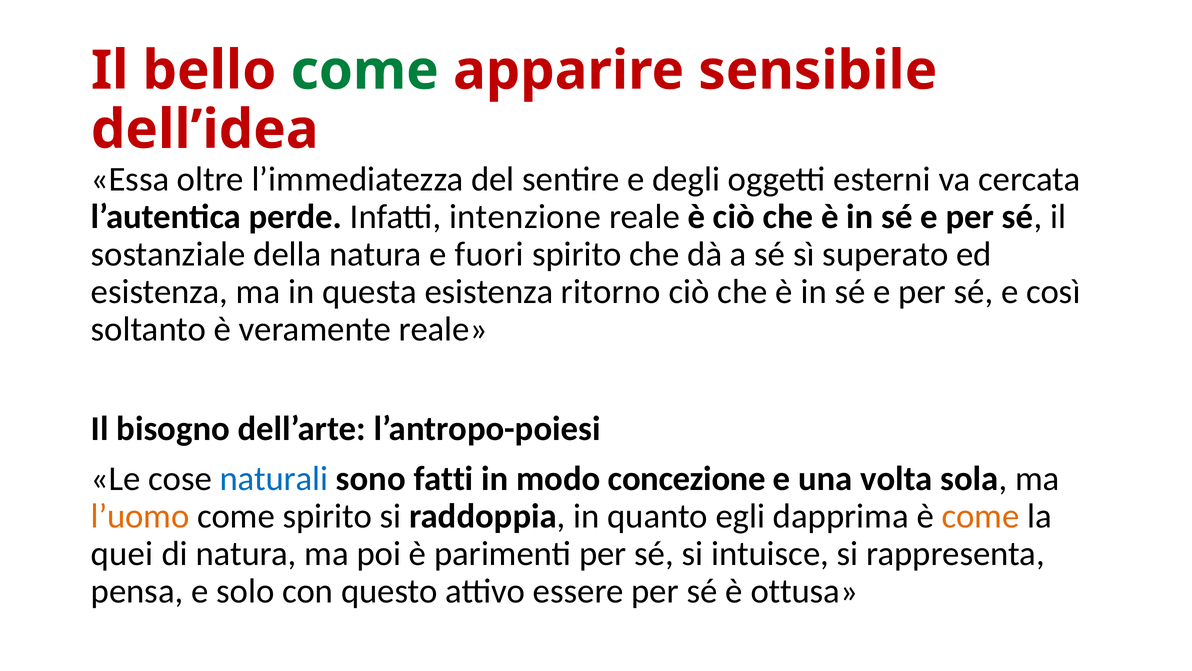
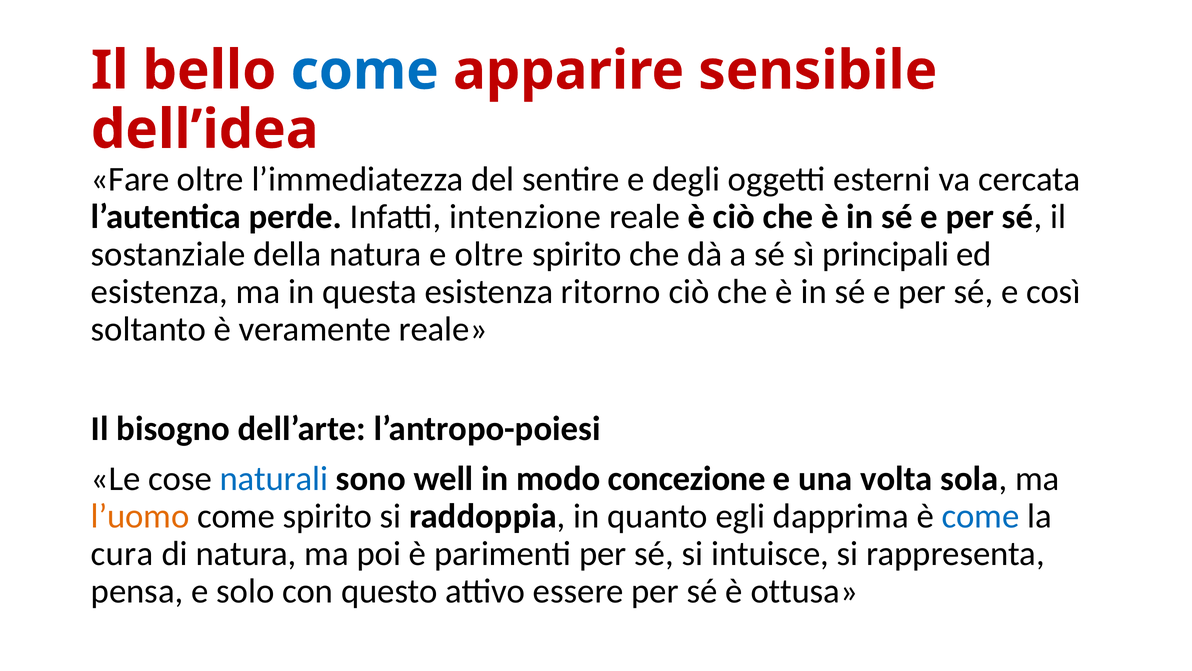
come colour: green -> blue (365, 71)
Essa: Essa -> Fare (130, 179)
e fuori: fuori -> oltre (489, 254)
superato: superato -> principali (886, 254)
fatti: fatti -> well (444, 479)
come colour: orange -> blue (981, 516)
quei: quei -> cura (122, 553)
